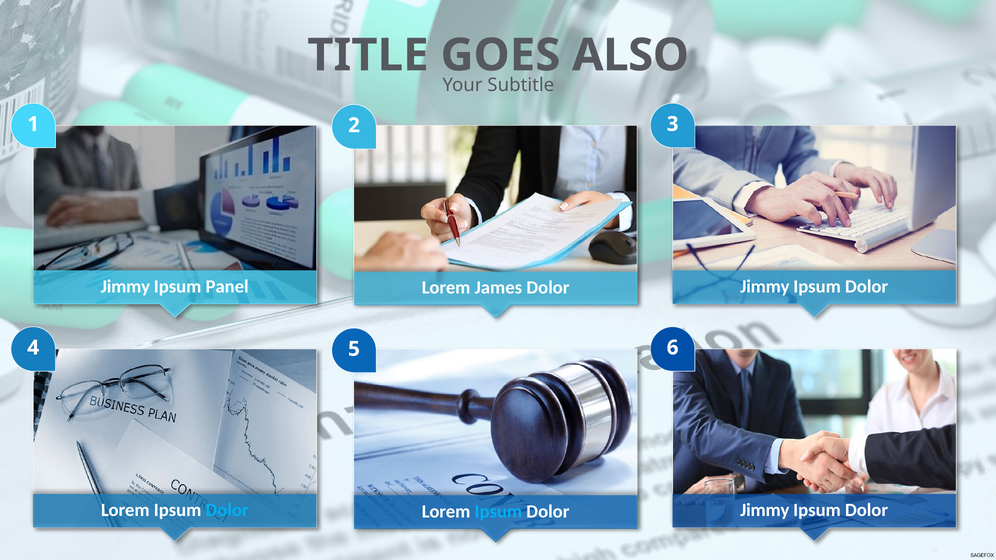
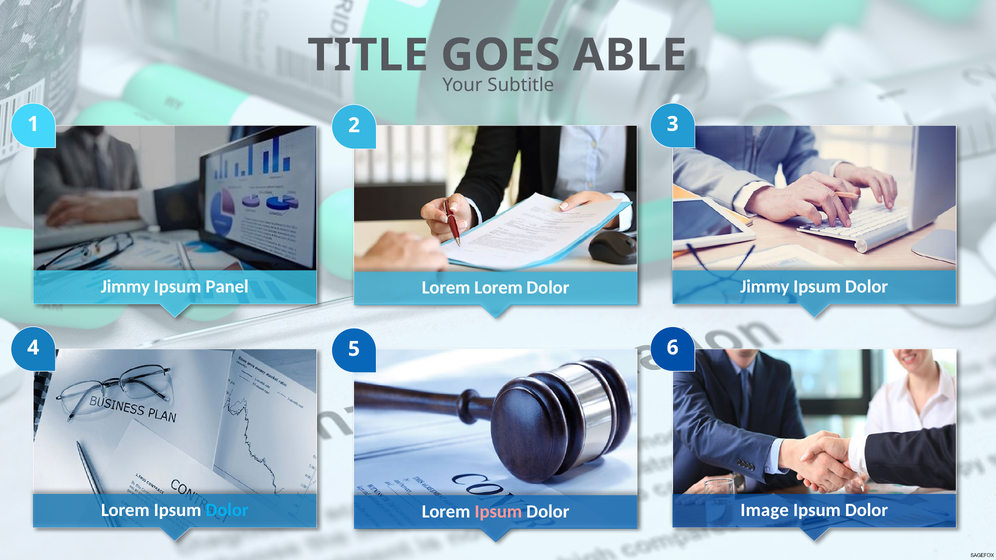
ALSO: ALSO -> ABLE (630, 55)
Lorem James: James -> Lorem (499, 288)
Jimmy: Jimmy -> Image (765, 510)
Ipsum colour: light blue -> pink (498, 512)
